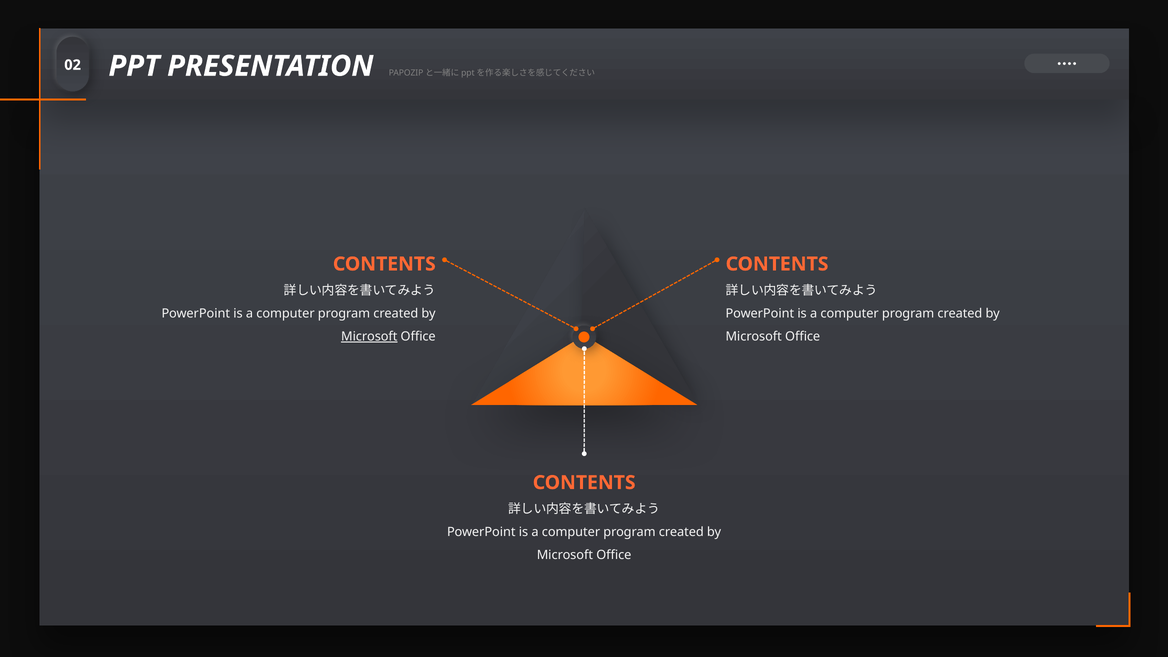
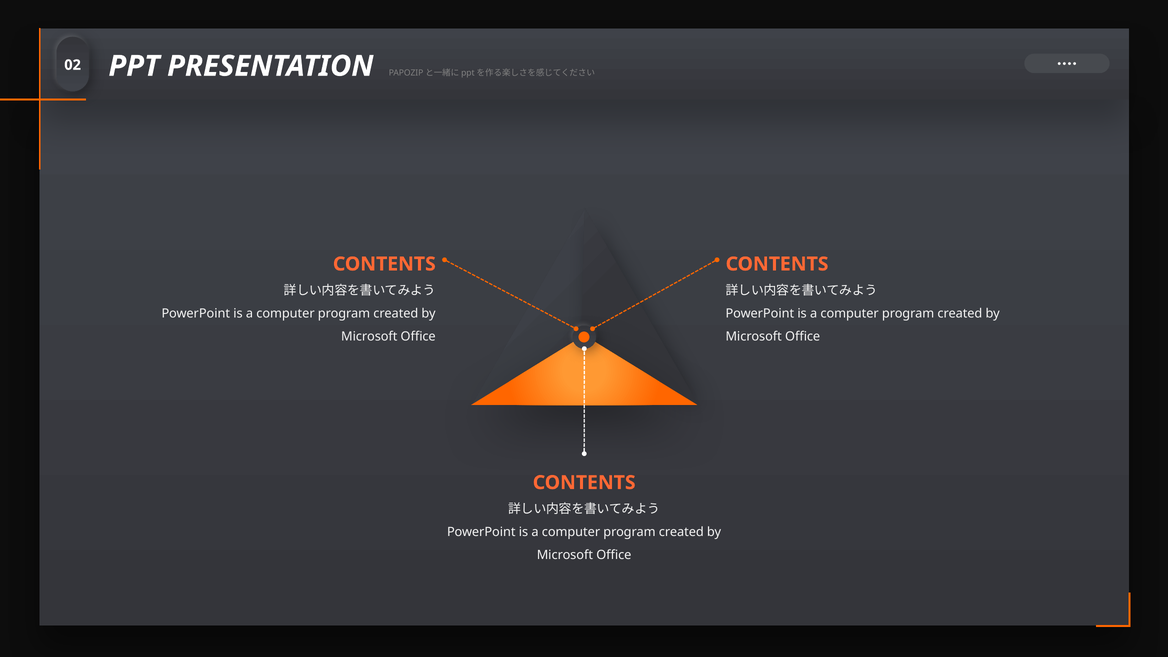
Microsoft underline: present -> none (369, 337)
